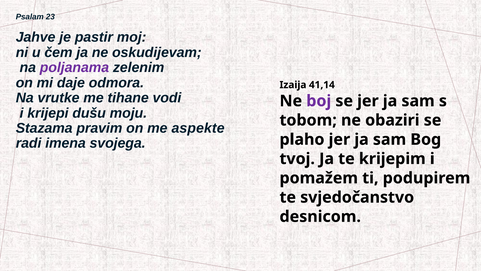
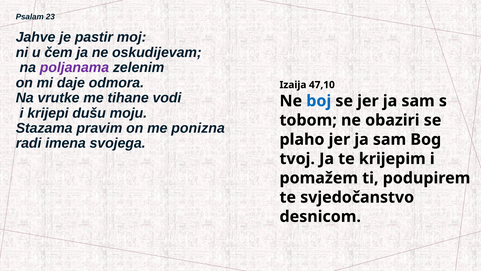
41,14: 41,14 -> 47,10 (322, 85)
boj colour: purple -> blue (319, 101)
aspekte: aspekte -> ponizna (198, 128)
